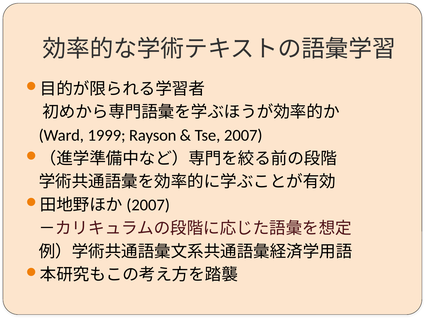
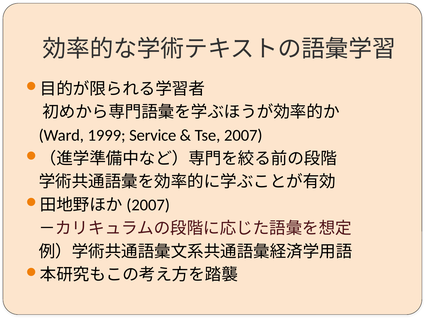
Rayson: Rayson -> Service (153, 135)
